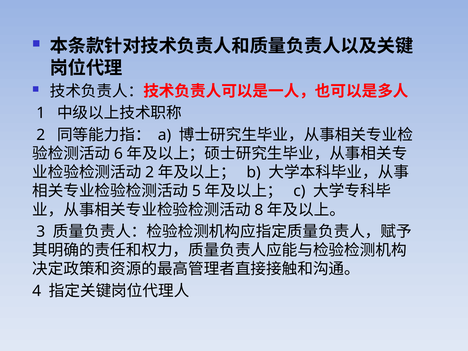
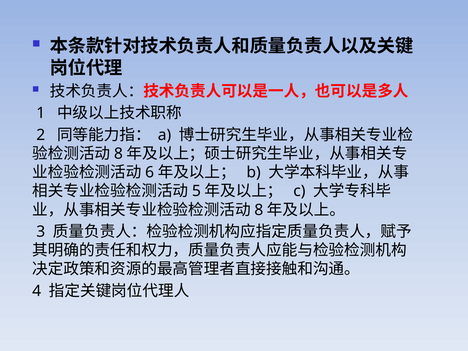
6: 6 -> 8 (118, 154)
2: 2 -> 6 (150, 172)
